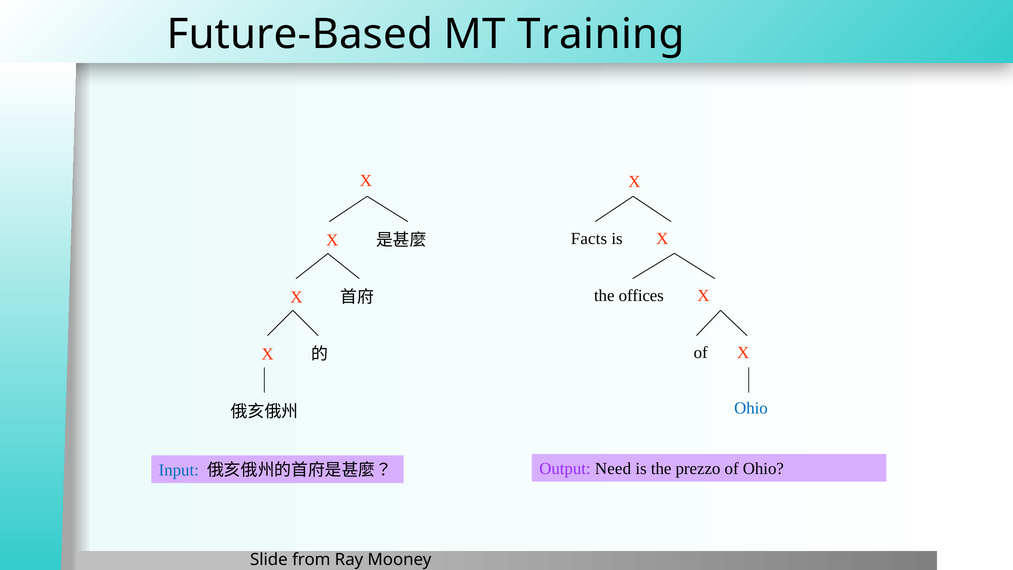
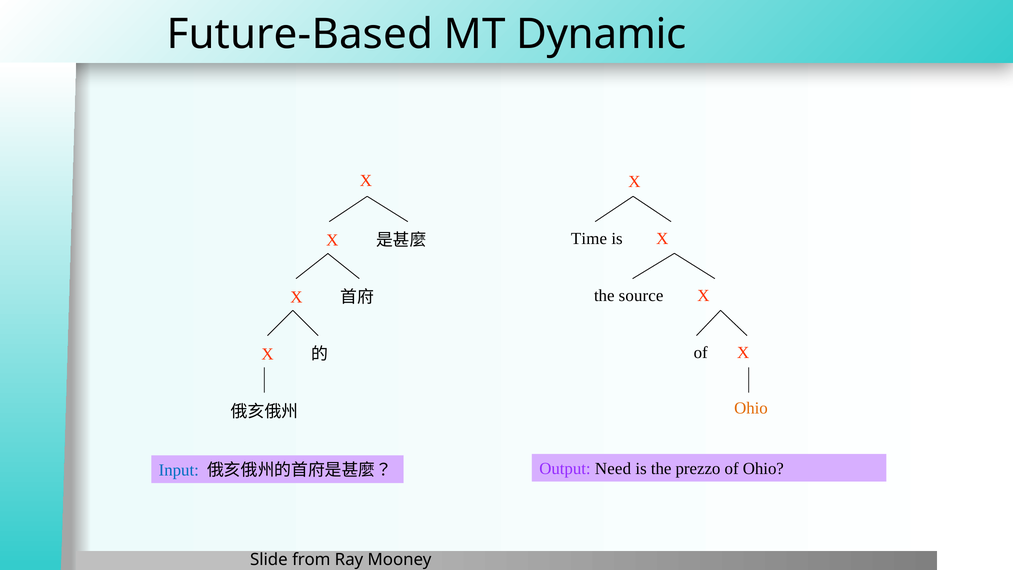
Training: Training -> Dynamic (602, 34)
Facts: Facts -> Time (589, 239)
offices: offices -> source (641, 296)
Ohio colour: blue -> orange (751, 408)
